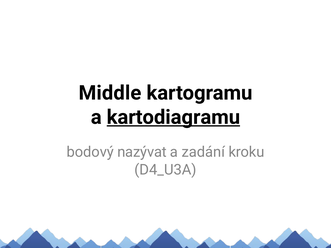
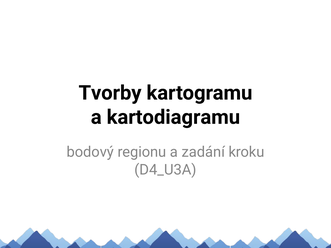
Middle: Middle -> Tvorby (110, 93)
kartodiagramu underline: present -> none (173, 117)
nazývat: nazývat -> regionu (142, 152)
